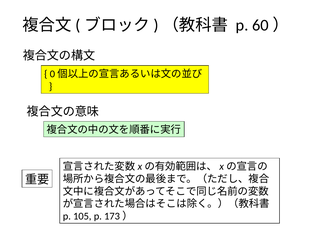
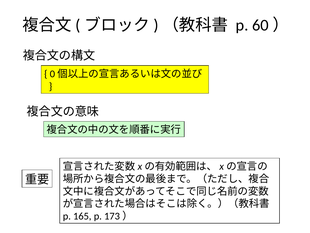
105: 105 -> 165 (82, 216)
